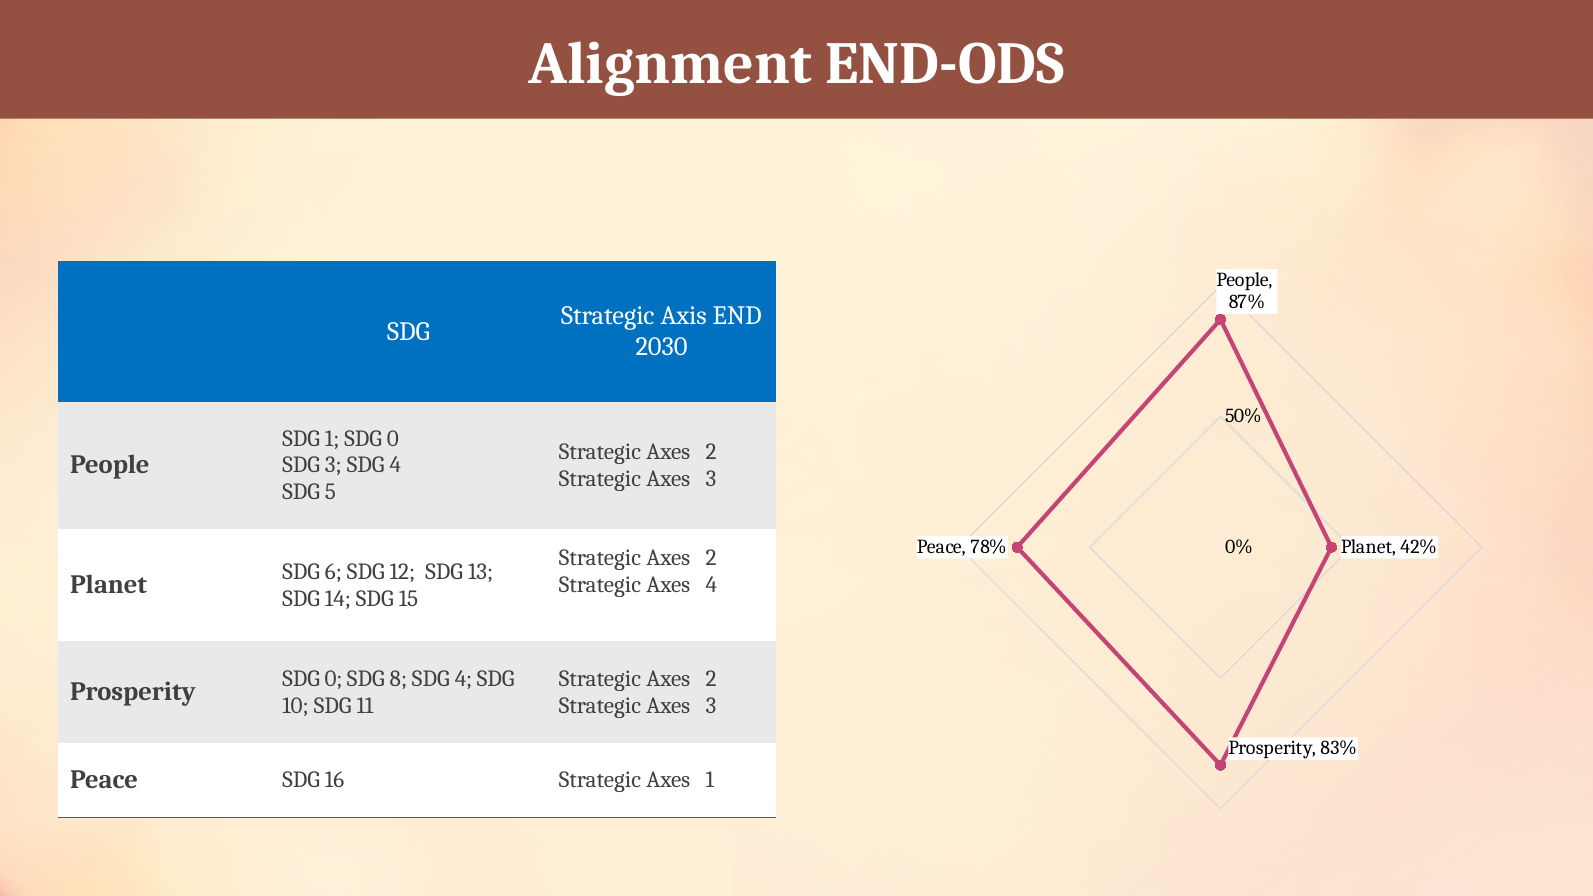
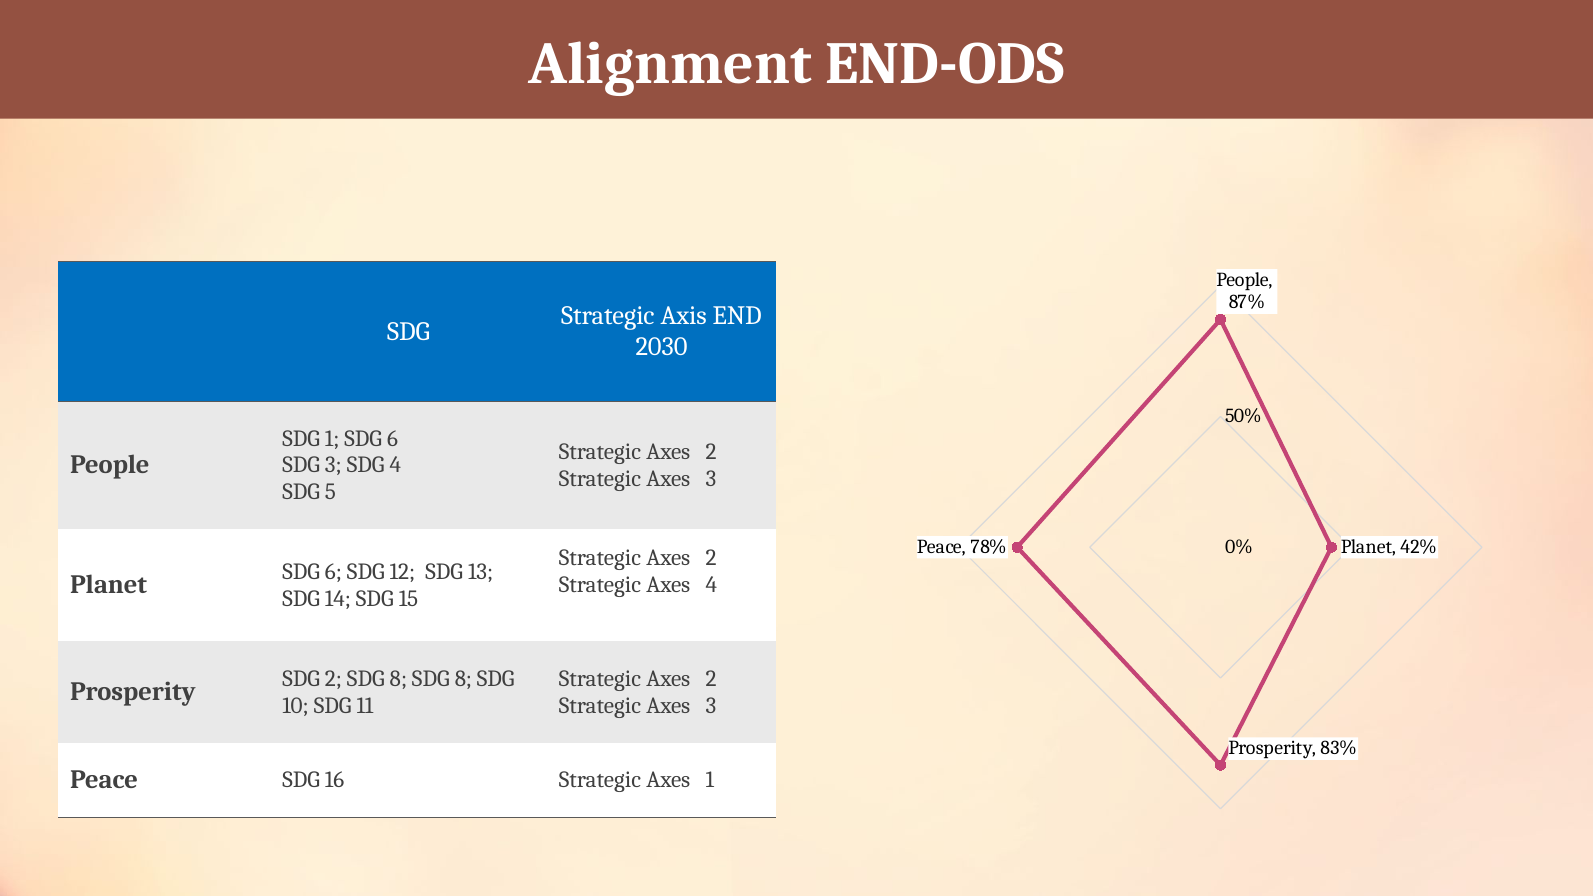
1 SDG 0: 0 -> 6 (393, 438)
0: 0 -> 2 (333, 679)
8 SDG 4: 4 -> 8 (463, 679)
